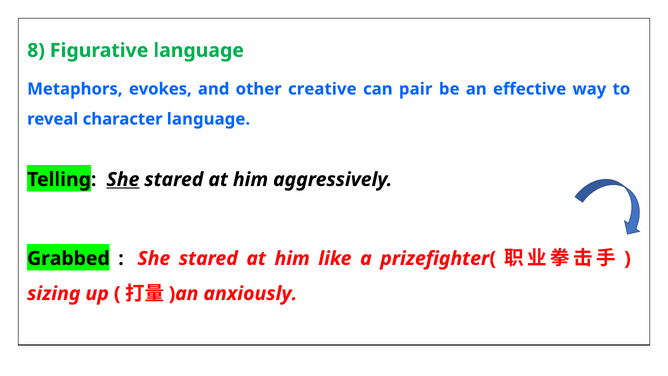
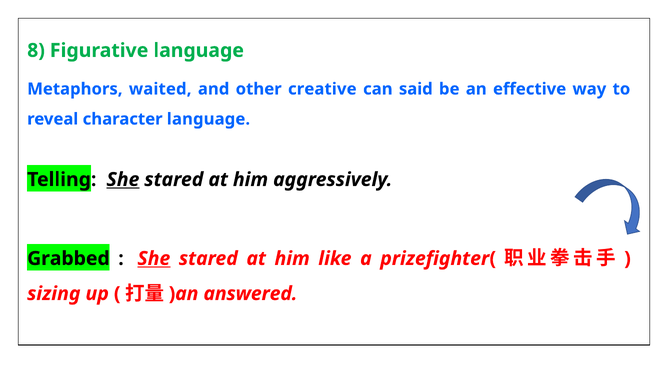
evokes: evokes -> waited (160, 89)
pair: pair -> said (416, 89)
She underline: none -> present (154, 258)
anxiously: anxiously -> answered (250, 294)
